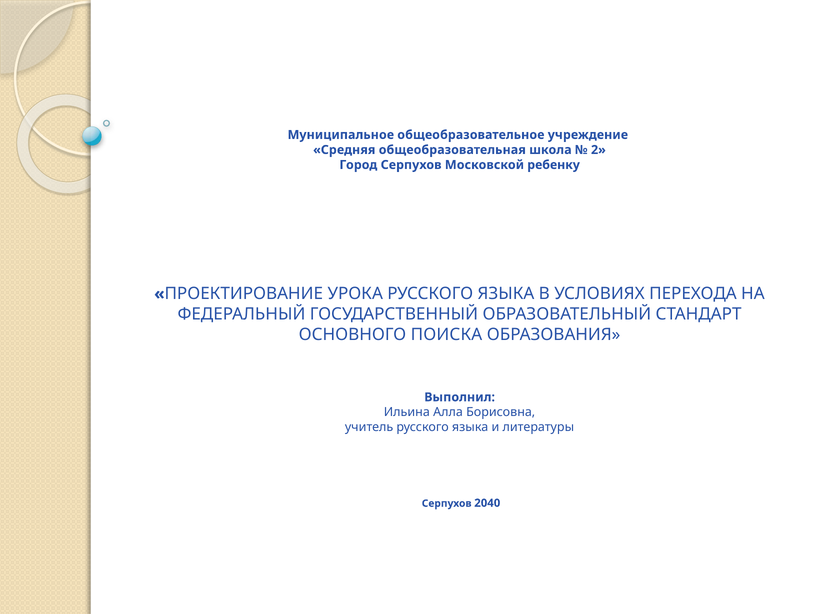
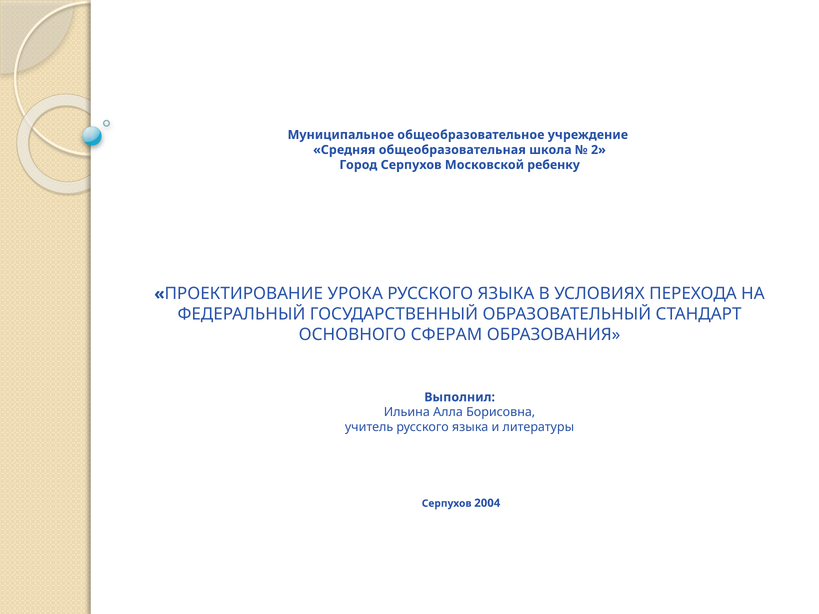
ПОИСКА: ПОИСКА -> СФЕРАМ (446, 335)
2040: 2040 -> 2004 (487, 503)
